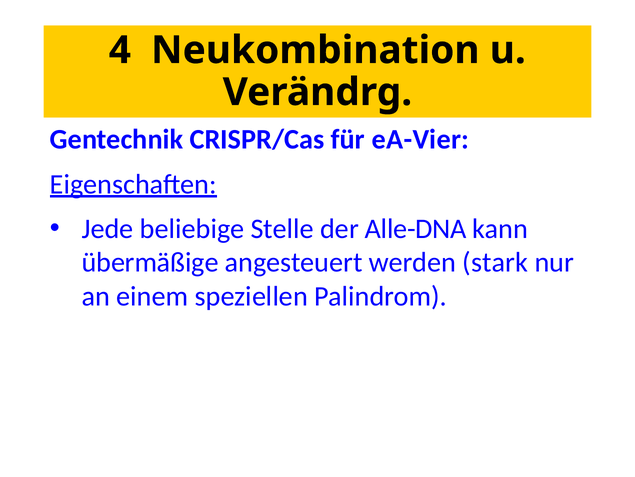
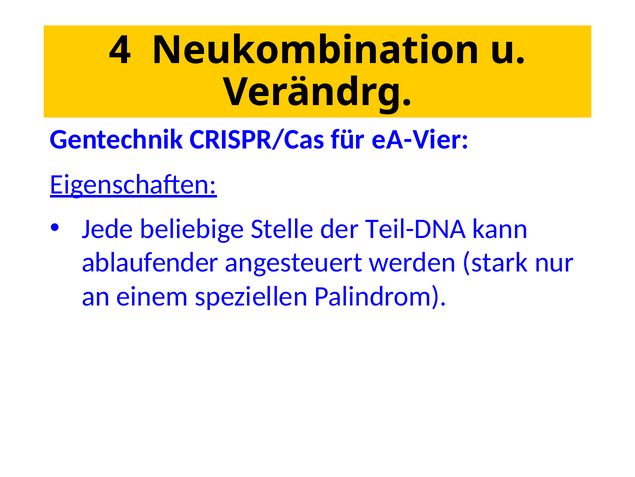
Alle-DNA: Alle-DNA -> Teil-DNA (416, 228)
übermäßige: übermäßige -> ablaufender (150, 262)
